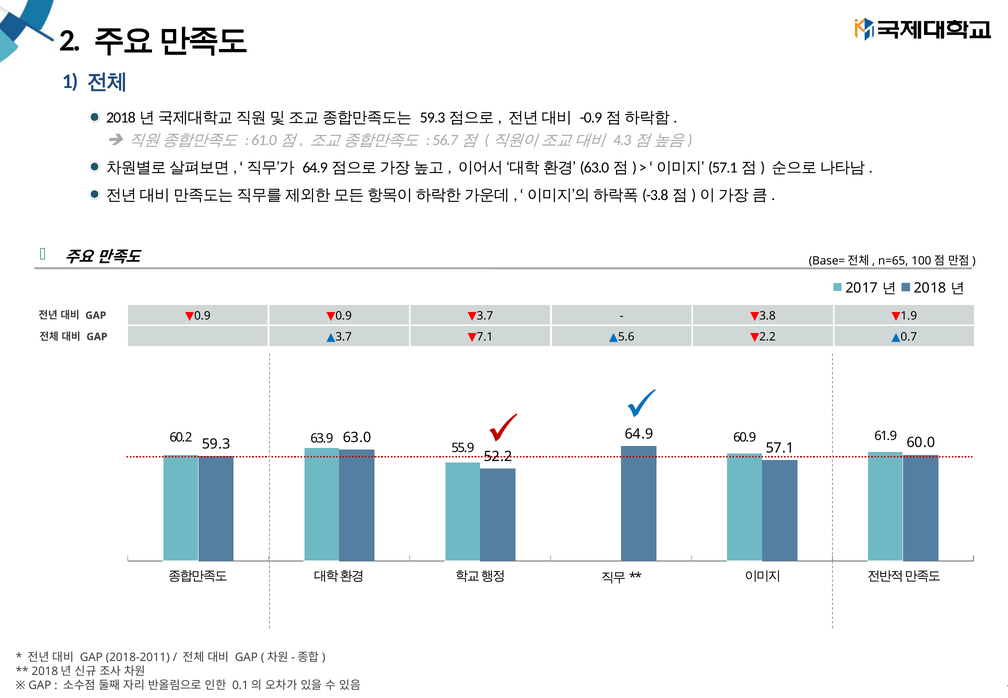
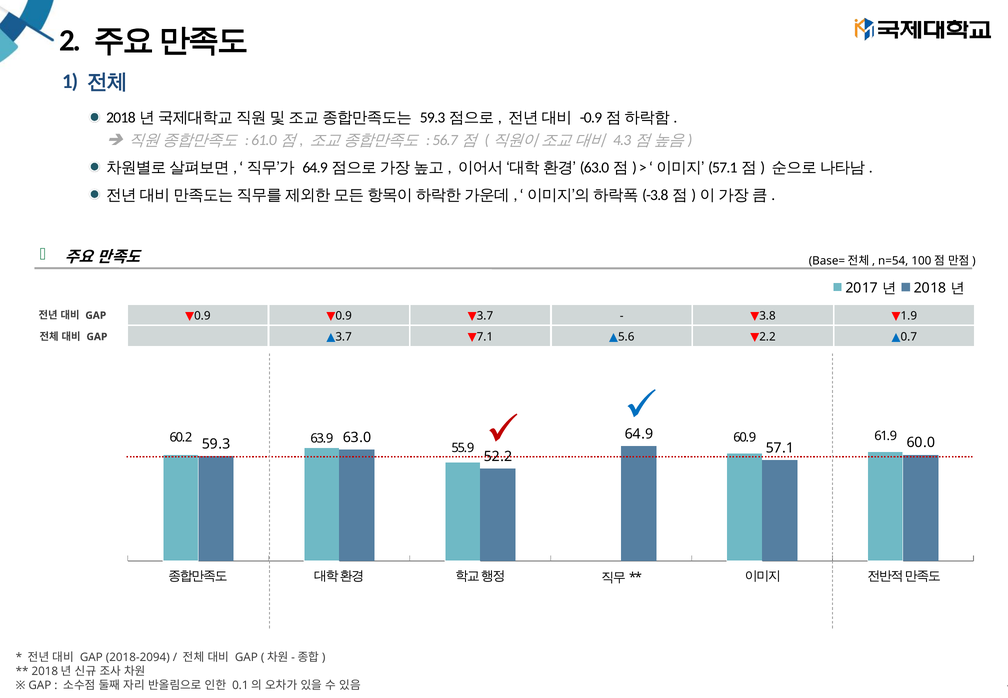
n=65: n=65 -> n=54 (893, 261)
2018-2011: 2018-2011 -> 2018-2094 (138, 657)
